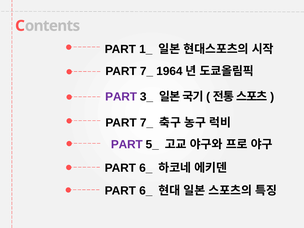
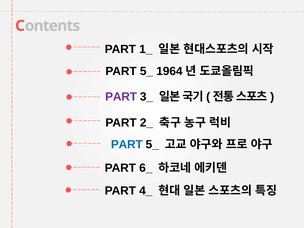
7_: 7_ -> 5_ (146, 71)
7_: 7_ -> 2_ (146, 123)
PART colour: purple -> blue (127, 145)
6_: 6_ -> 4_ (146, 191)
